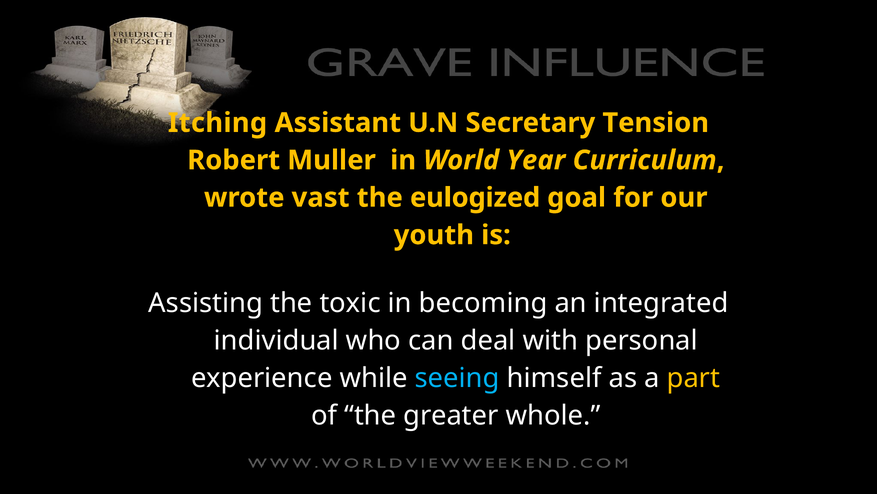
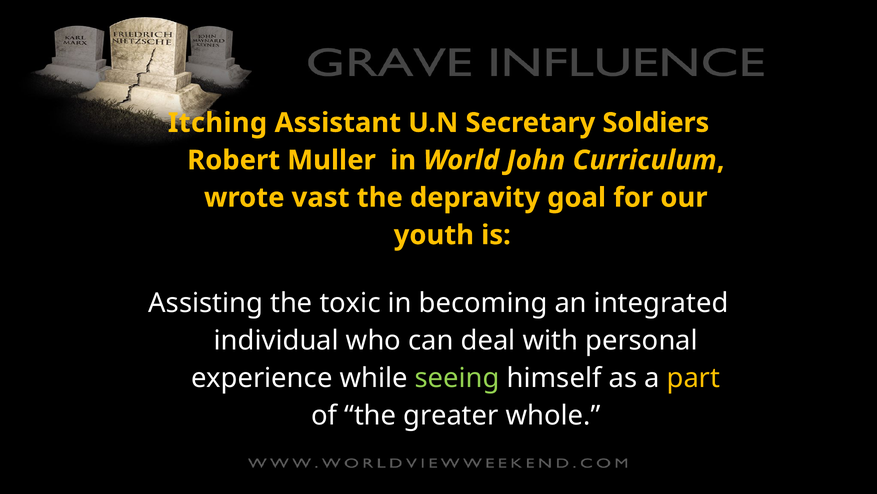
Tension: Tension -> Soldiers (656, 123)
Year: Year -> John (536, 160)
eulogized: eulogized -> depravity (475, 197)
seeing colour: light blue -> light green (457, 378)
